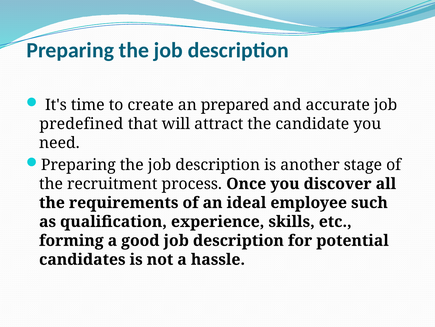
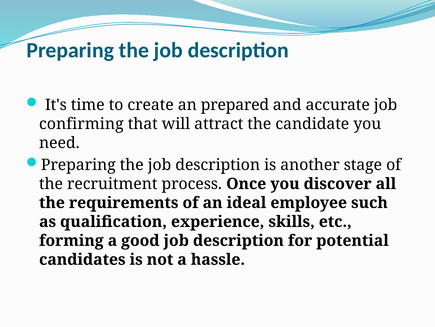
predefined: predefined -> confirming (81, 124)
